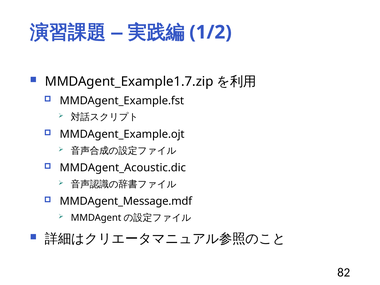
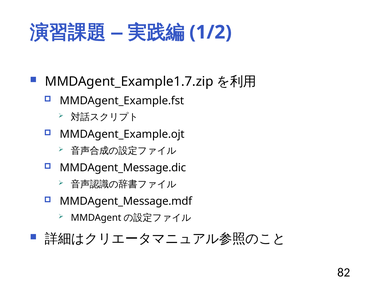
MMDAgent_Acoustic.dic: MMDAgent_Acoustic.dic -> MMDAgent_Message.dic (123, 168)
